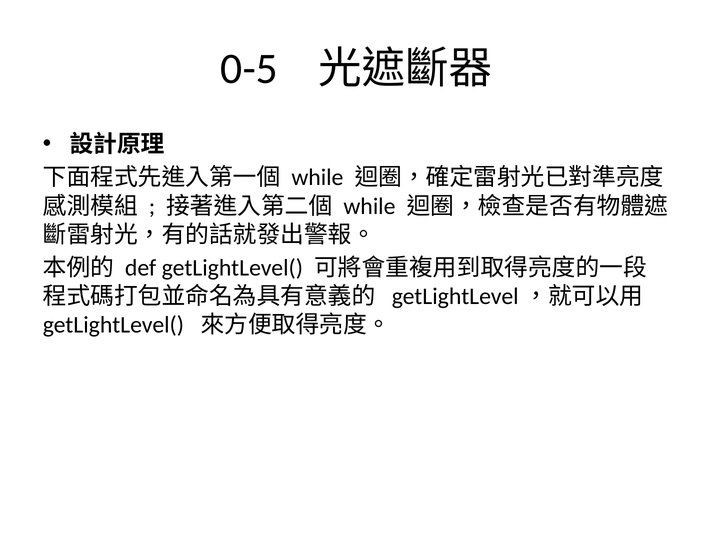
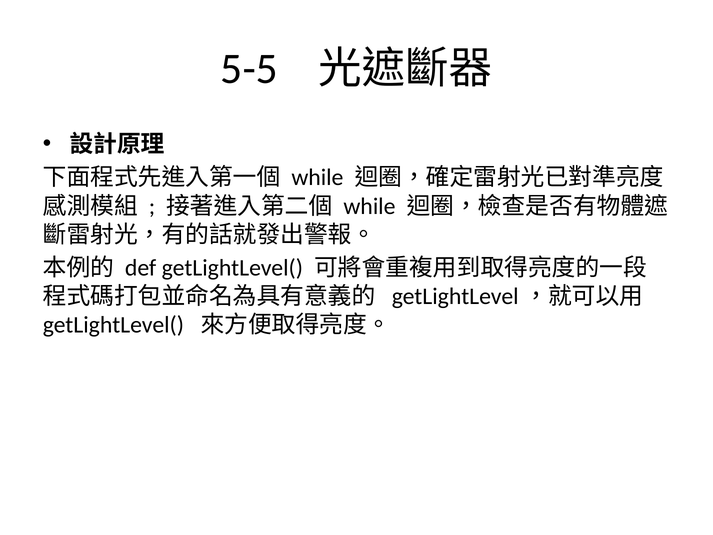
0-5: 0-5 -> 5-5 (249, 69)
